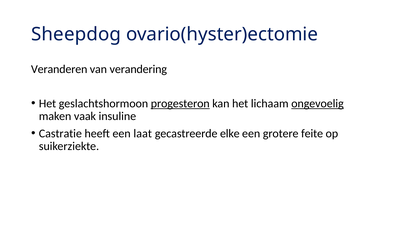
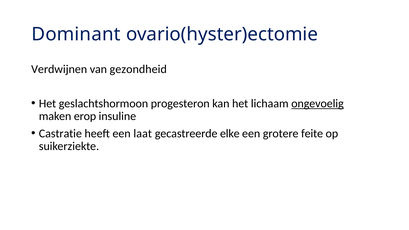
Sheepdog: Sheepdog -> Dominant (76, 34)
Veranderen: Veranderen -> Verdwijnen (59, 69)
verandering: verandering -> gezondheid (138, 69)
progesteron underline: present -> none (180, 103)
vaak: vaak -> erop (85, 116)
